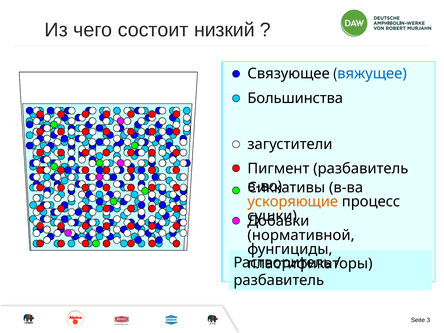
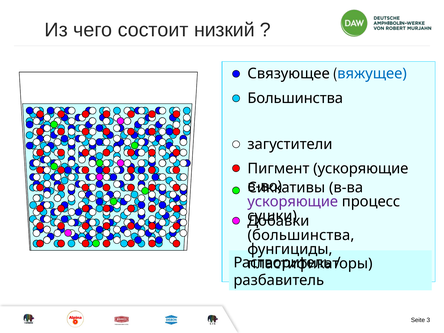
Пигмент разбавитель: разбавитель -> ускоряющие (361, 169)
ускоряющие colour: orange -> purple (293, 202)
нормативной: нормативной -> большинства (301, 235)
